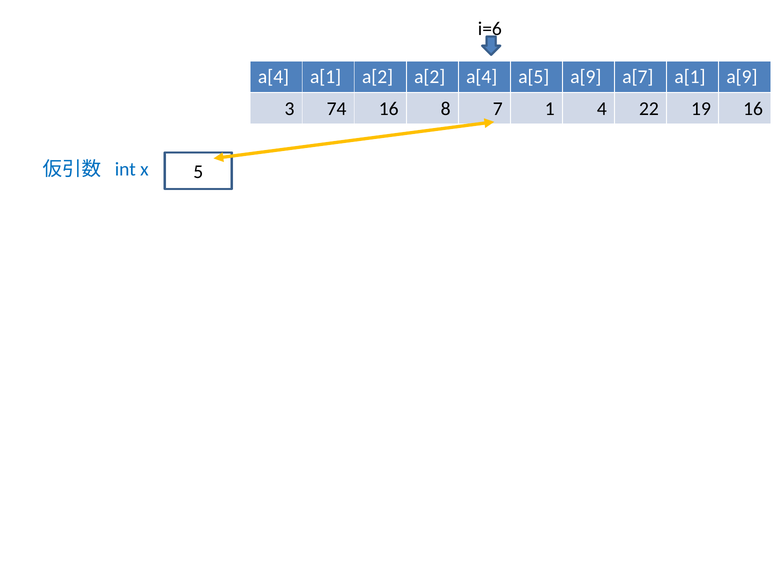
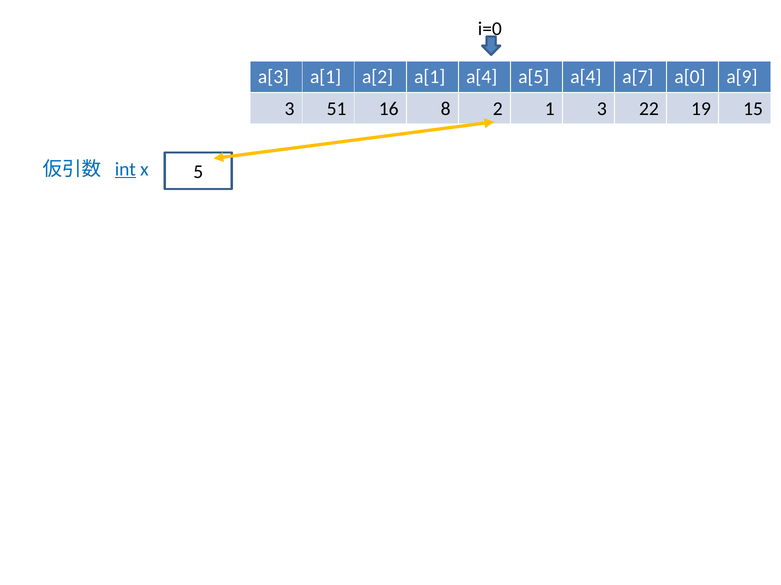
i=6: i=6 -> i=0 (490, 29)
a[4: a[4 -> a[3 (274, 77)
a[2 a[2: a[2 -> a[1 (430, 77)
a[5 a[9: a[9 -> a[4 (586, 77)
a[7 a[1: a[1 -> a[0 (690, 77)
74: 74 -> 51 (337, 109)
7: 7 -> 2 (498, 109)
1 4: 4 -> 3 (602, 109)
19 16: 16 -> 15 (753, 109)
int underline: none -> present (125, 169)
